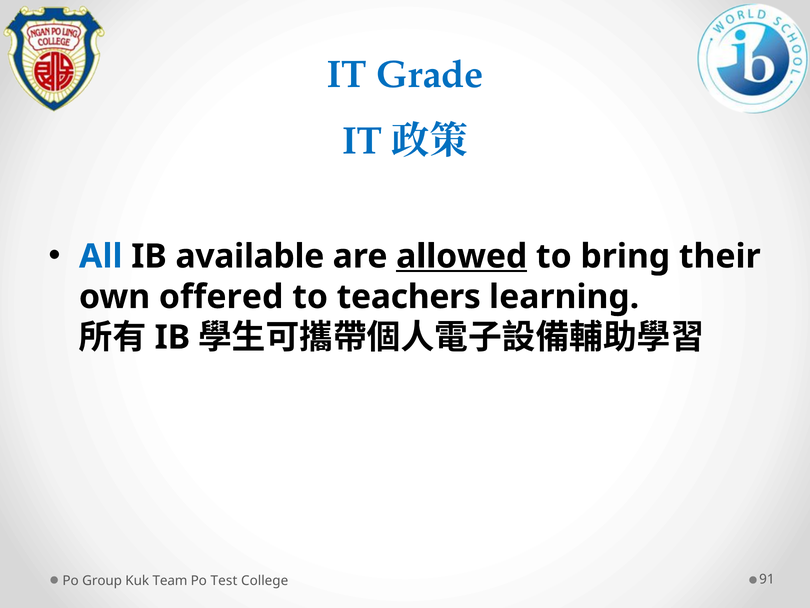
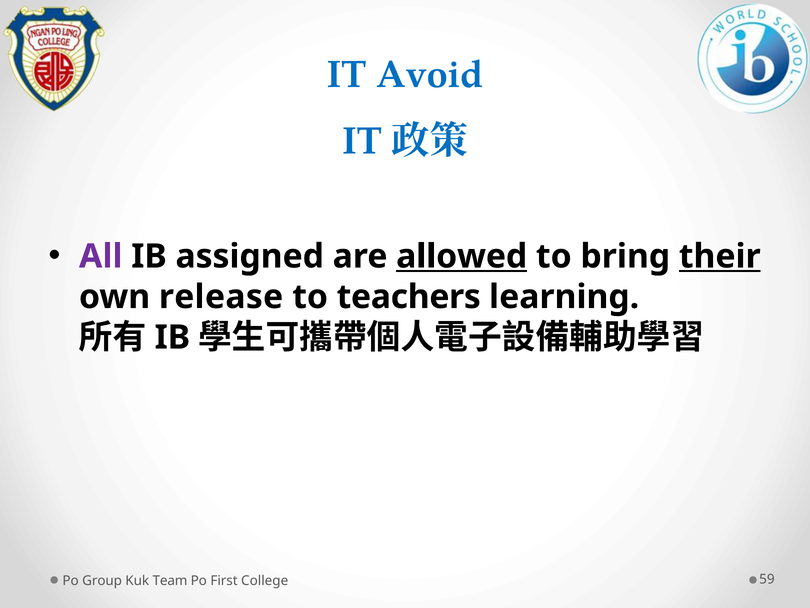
Grade: Grade -> Avoid (430, 74)
All colour: blue -> purple (101, 256)
available: available -> assigned (250, 256)
their underline: none -> present (720, 256)
offered: offered -> release (221, 297)
Test: Test -> First (224, 580)
91: 91 -> 59 (767, 579)
